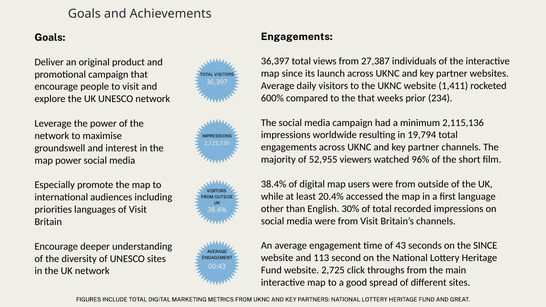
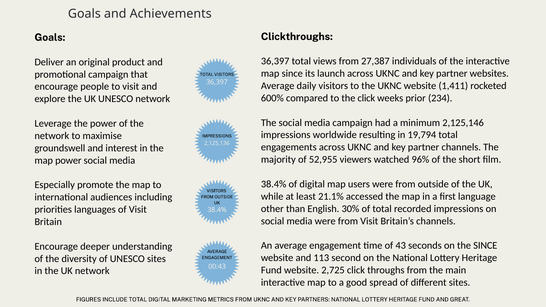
Engagements: Engagements -> Clickthroughs (297, 37)
the that: that -> click (366, 98)
2,115,136: 2,115,136 -> 2,125,146 (463, 123)
20.4%: 20.4% -> 21.1% (331, 196)
